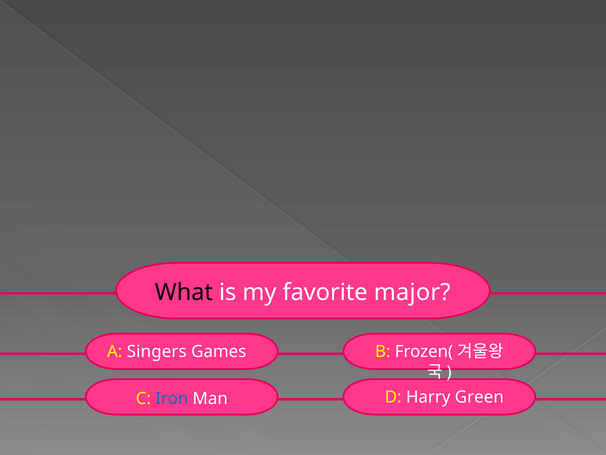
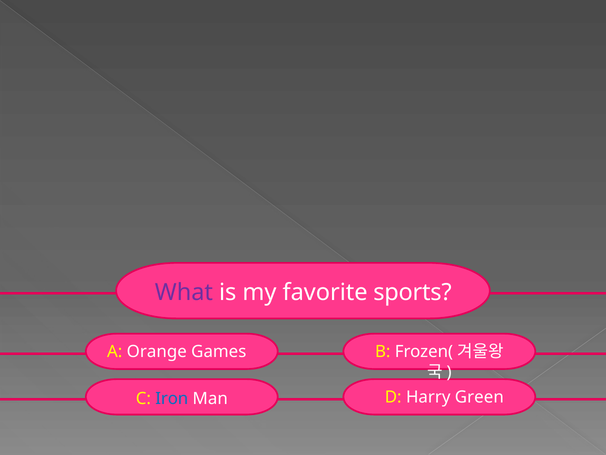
What colour: black -> purple (184, 292)
major: major -> sports (412, 292)
Singers: Singers -> Orange (157, 351)
